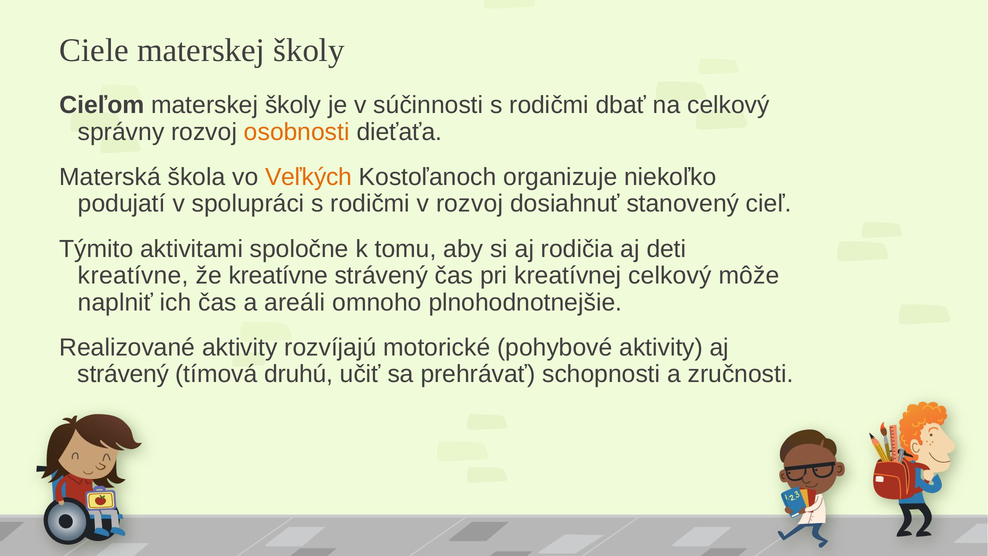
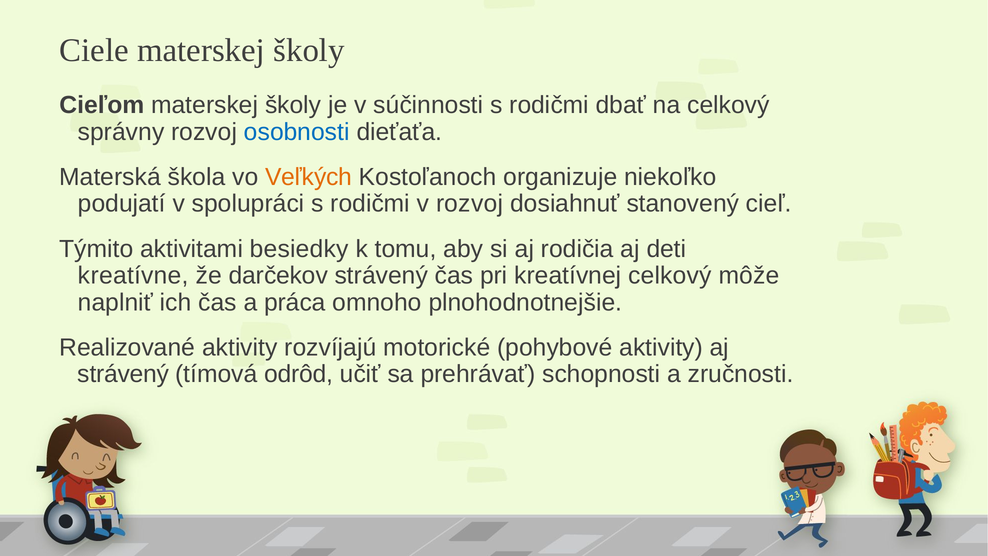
osobnosti colour: orange -> blue (297, 132)
spoločne: spoločne -> besiedky (299, 249)
že kreatívne: kreatívne -> darčekov (278, 276)
areáli: areáli -> práca (295, 302)
druhú: druhú -> odrôd (299, 374)
